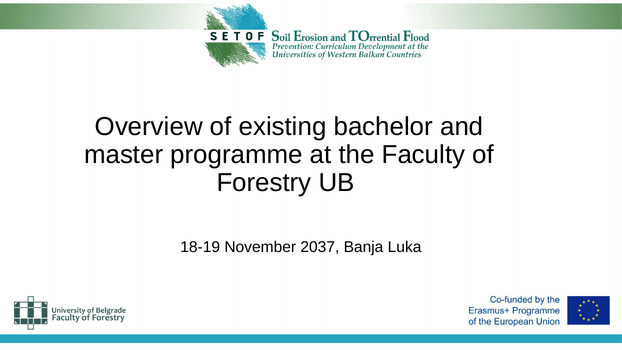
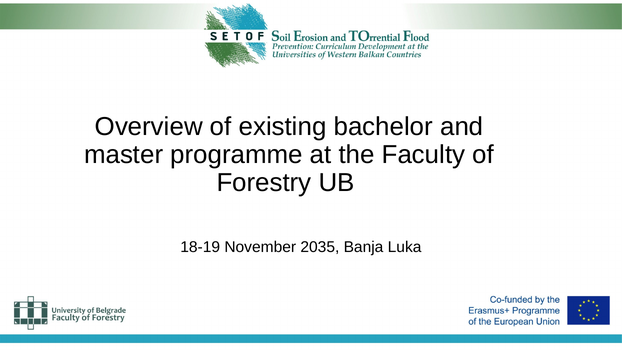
2037: 2037 -> 2035 (320, 247)
